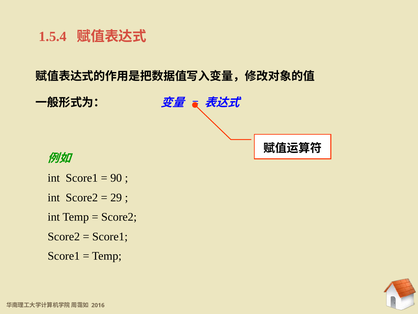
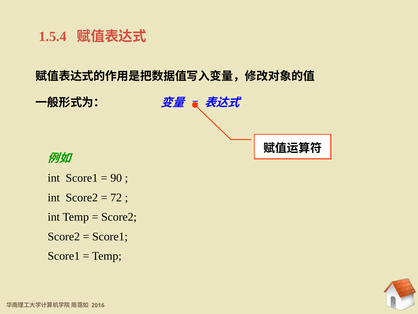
29: 29 -> 72 (116, 197)
